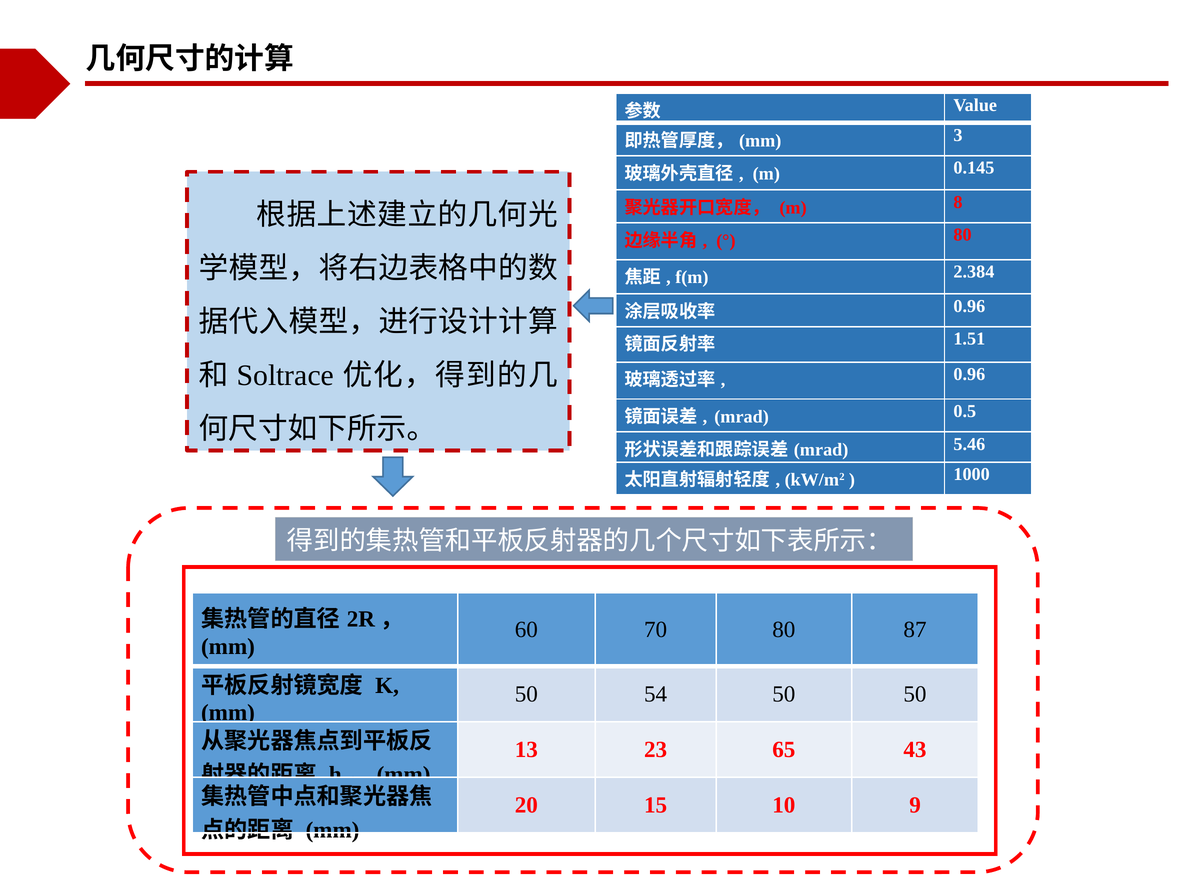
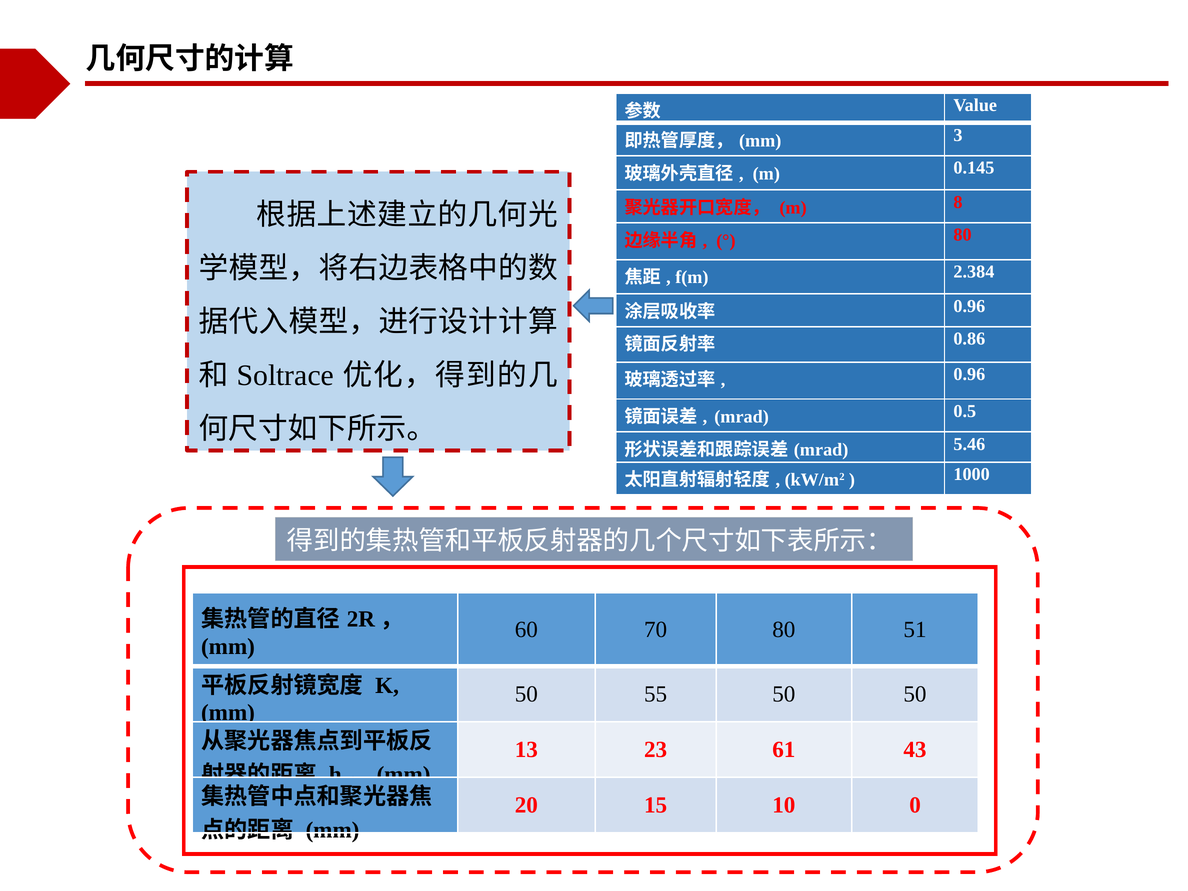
1.51: 1.51 -> 0.86 (969, 339)
87: 87 -> 51 (915, 630)
54: 54 -> 55 (656, 694)
65: 65 -> 61 (784, 750)
9: 9 -> 0 (915, 805)
